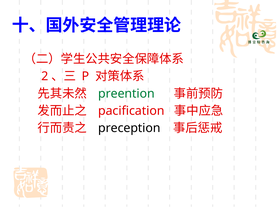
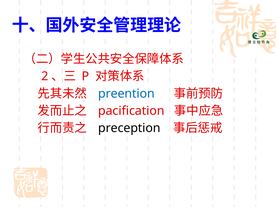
preention colour: green -> blue (126, 93)
